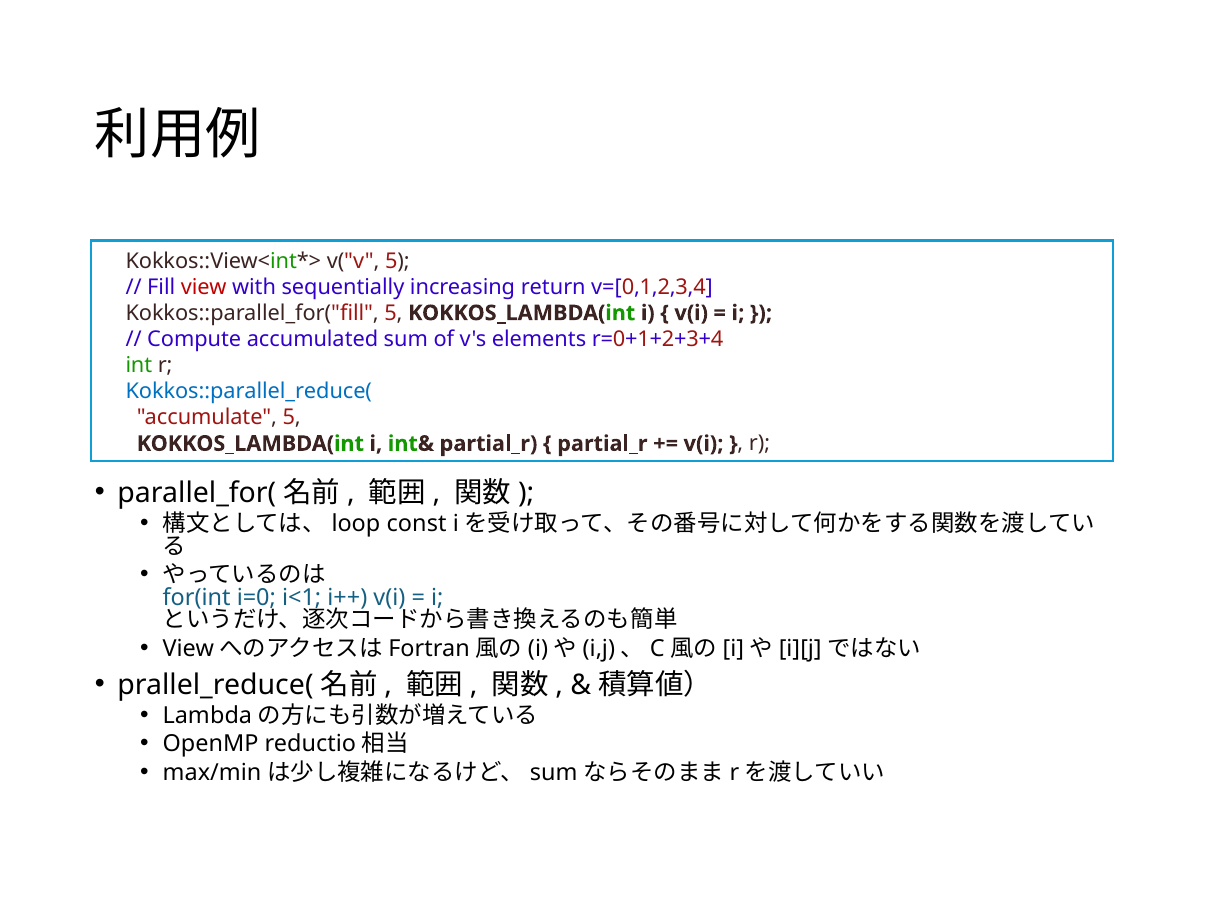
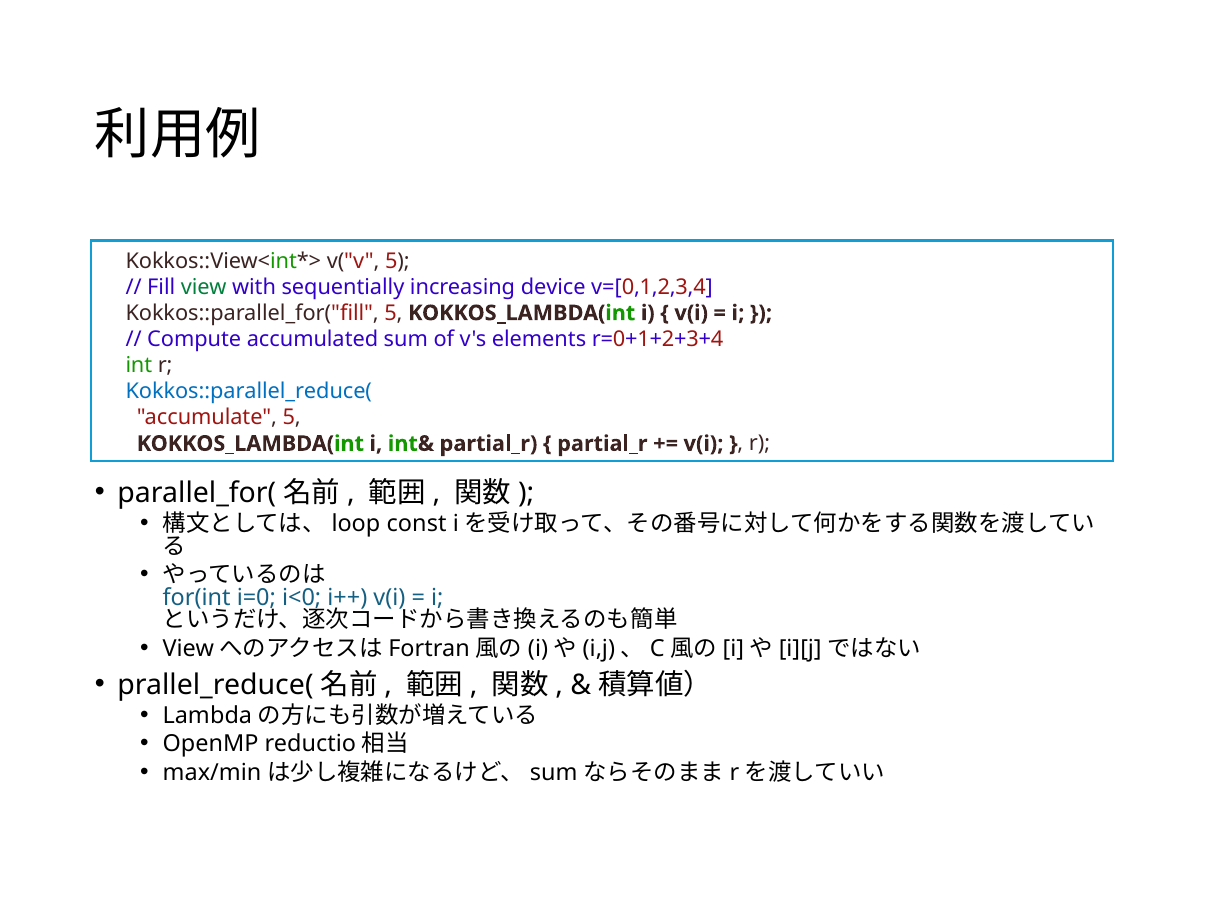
view colour: red -> green (204, 287)
return: return -> device (553, 287)
i<1: i<1 -> i<0 (302, 598)
